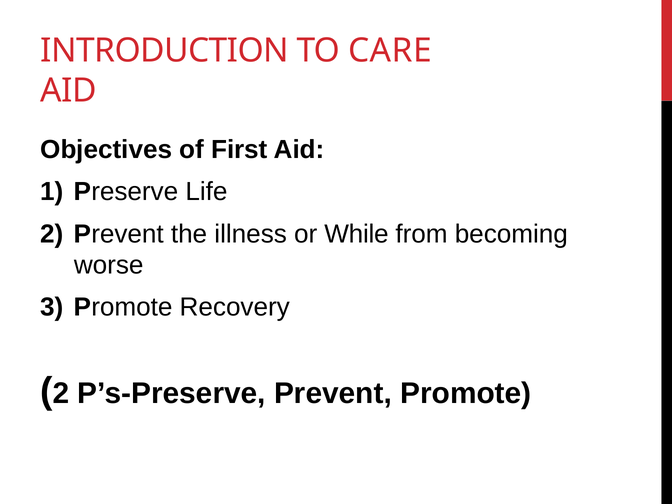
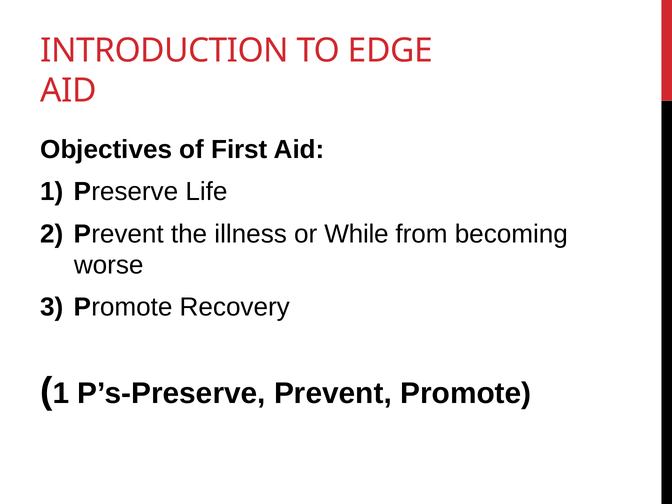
CARE: CARE -> EDGE (390, 51)
2: 2 -> 1 (61, 393)
